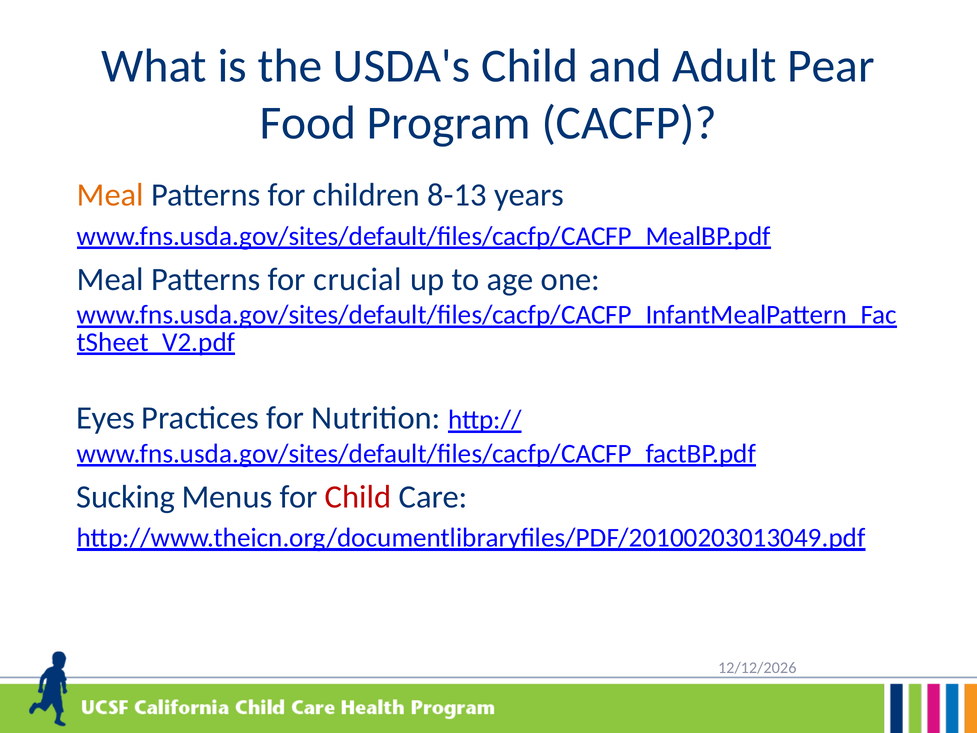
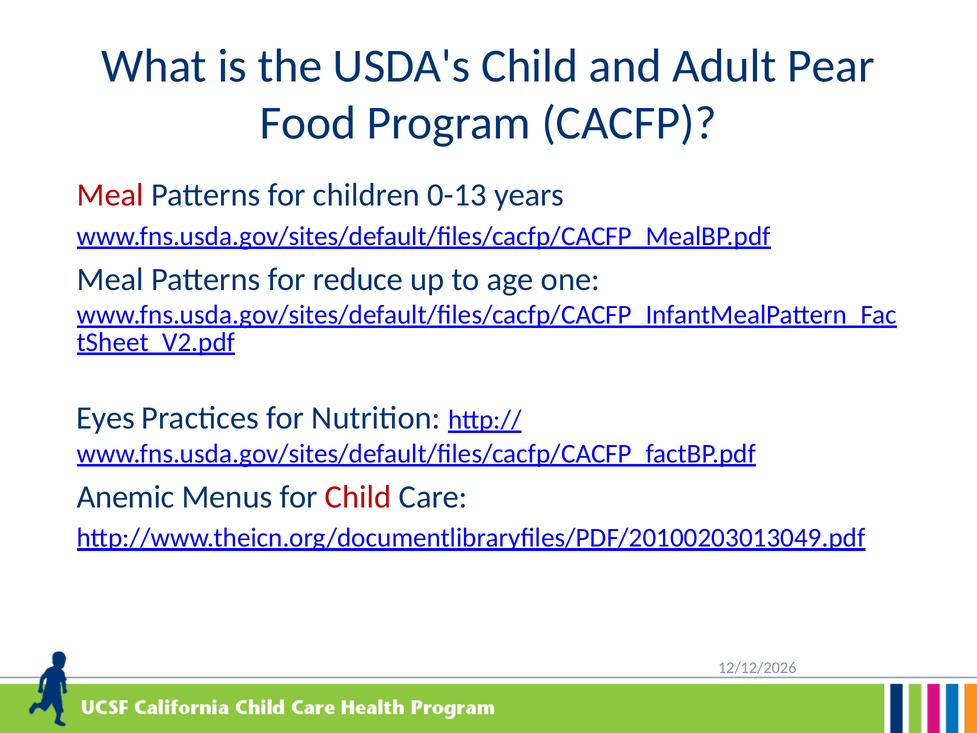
Meal colour: orange -> red (110, 195)
8-13: 8-13 -> 0-13 (457, 195)
crucial: crucial -> reduce (358, 279)
Sucking: Sucking -> Anemic (126, 497)
